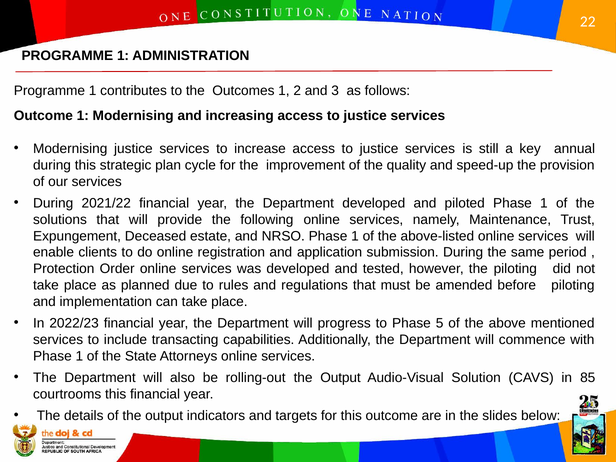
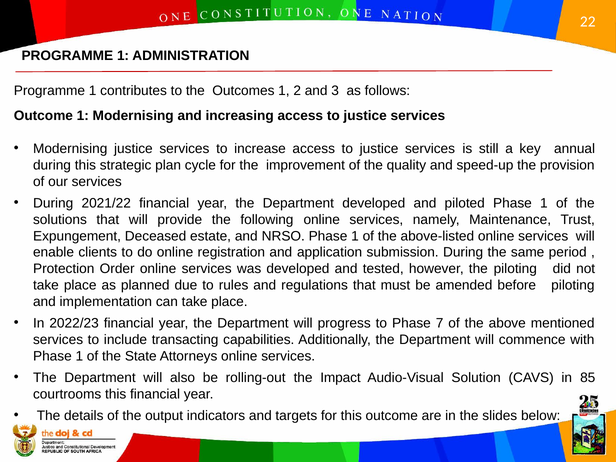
5: 5 -> 7 (440, 323)
rolling-out the Output: Output -> Impact (340, 378)
